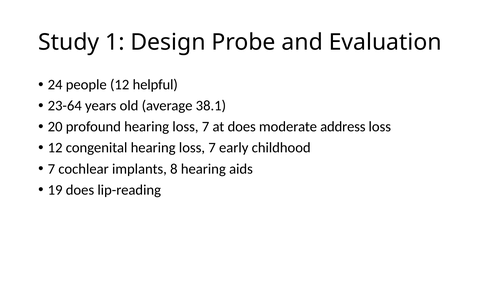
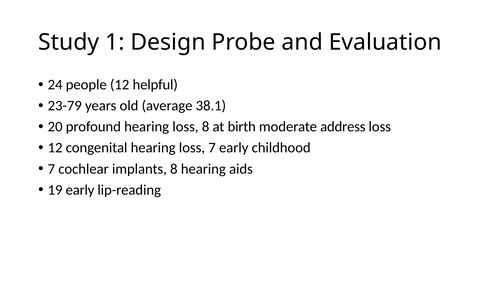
23-64: 23-64 -> 23-79 (65, 106)
profound hearing loss 7: 7 -> 8 (206, 127)
at does: does -> birth (242, 127)
19 does: does -> early (80, 190)
